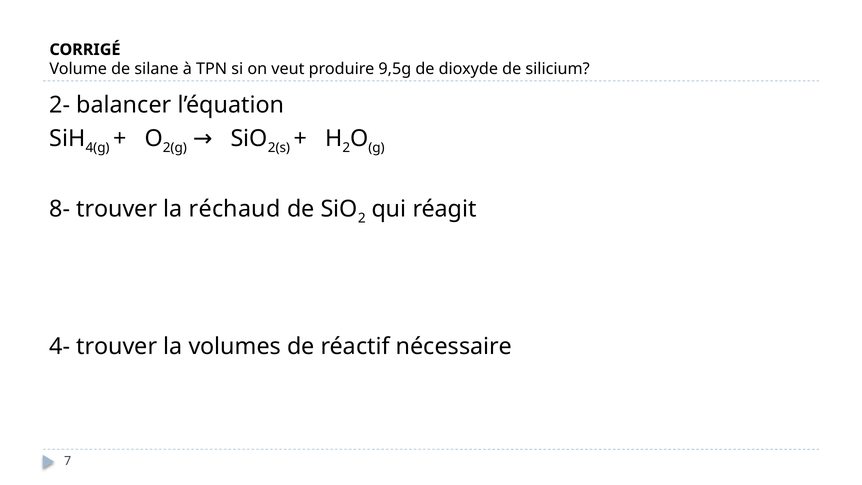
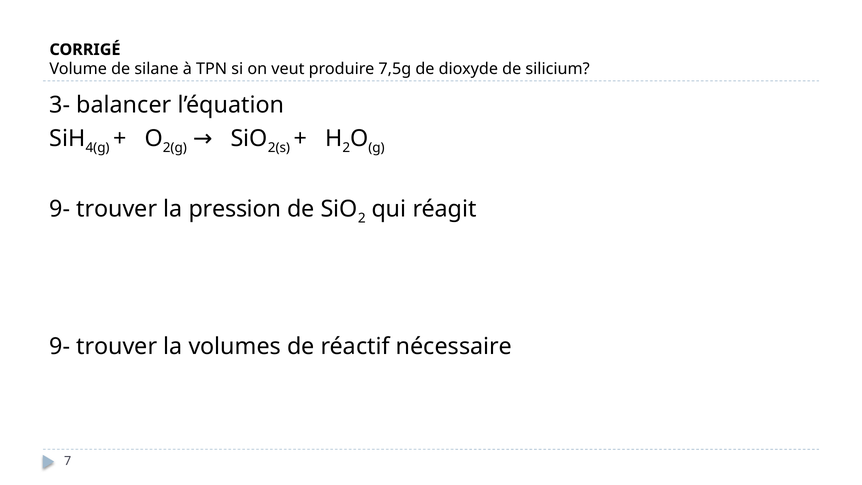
9,5g: 9,5g -> 7,5g (395, 69)
2-: 2- -> 3- (60, 105)
8-: 8- -> 9- (60, 209)
réchaud: réchaud -> pression (235, 209)
4-: 4- -> 9- (60, 347)
